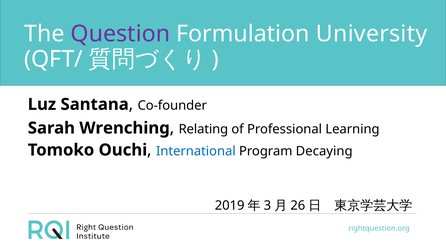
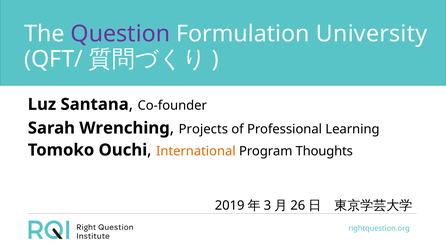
Relating: Relating -> Projects (203, 129)
International colour: blue -> orange (196, 151)
Decaying: Decaying -> Thoughts (324, 151)
